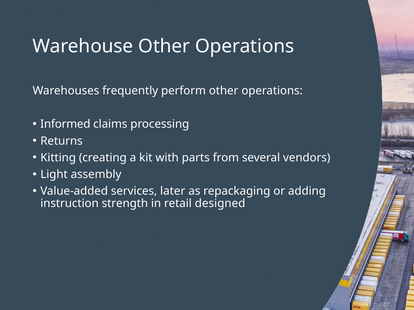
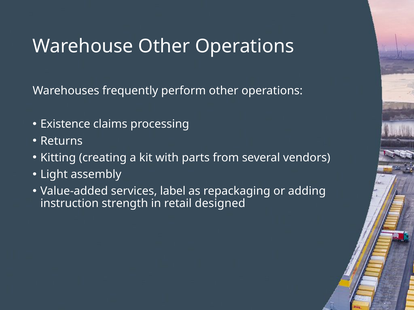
Informed: Informed -> Existence (65, 124)
later: later -> label (173, 191)
